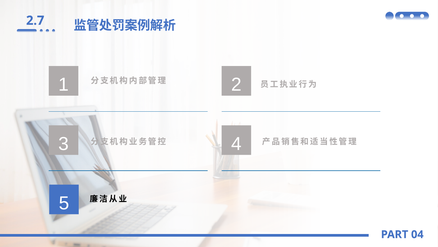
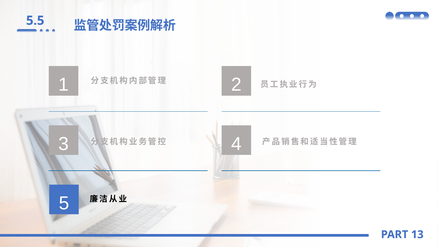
2.7: 2.7 -> 5.5 (35, 20)
04: 04 -> 13 (417, 234)
